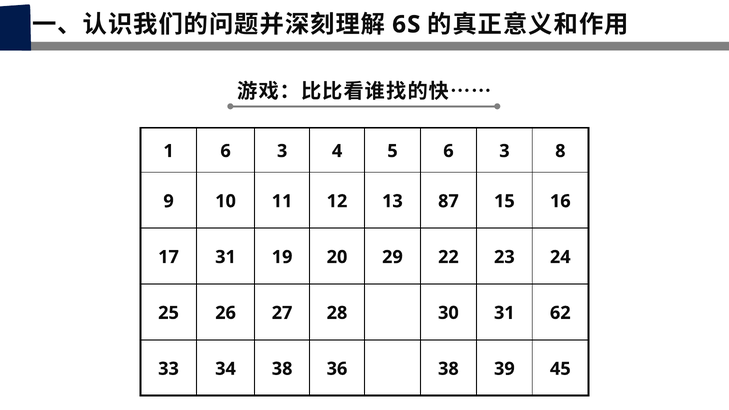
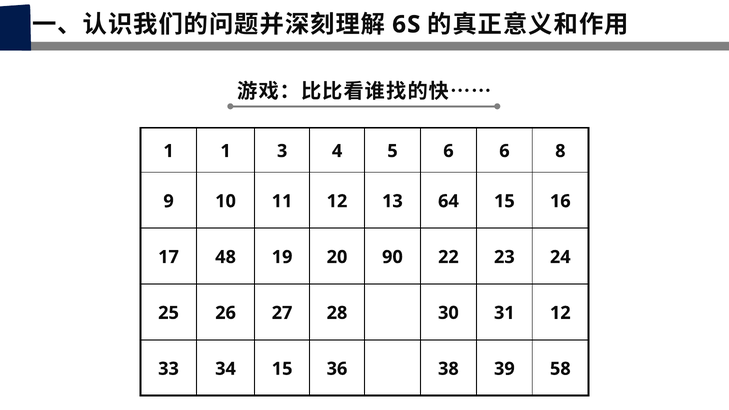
1 6: 6 -> 1 (226, 151)
5 6 3: 3 -> 6 (504, 151)
87: 87 -> 64 (448, 201)
17 31: 31 -> 48 (226, 257)
29: 29 -> 90 (392, 257)
31 62: 62 -> 12 (560, 313)
34 38: 38 -> 15 (282, 369)
45: 45 -> 58 (560, 369)
